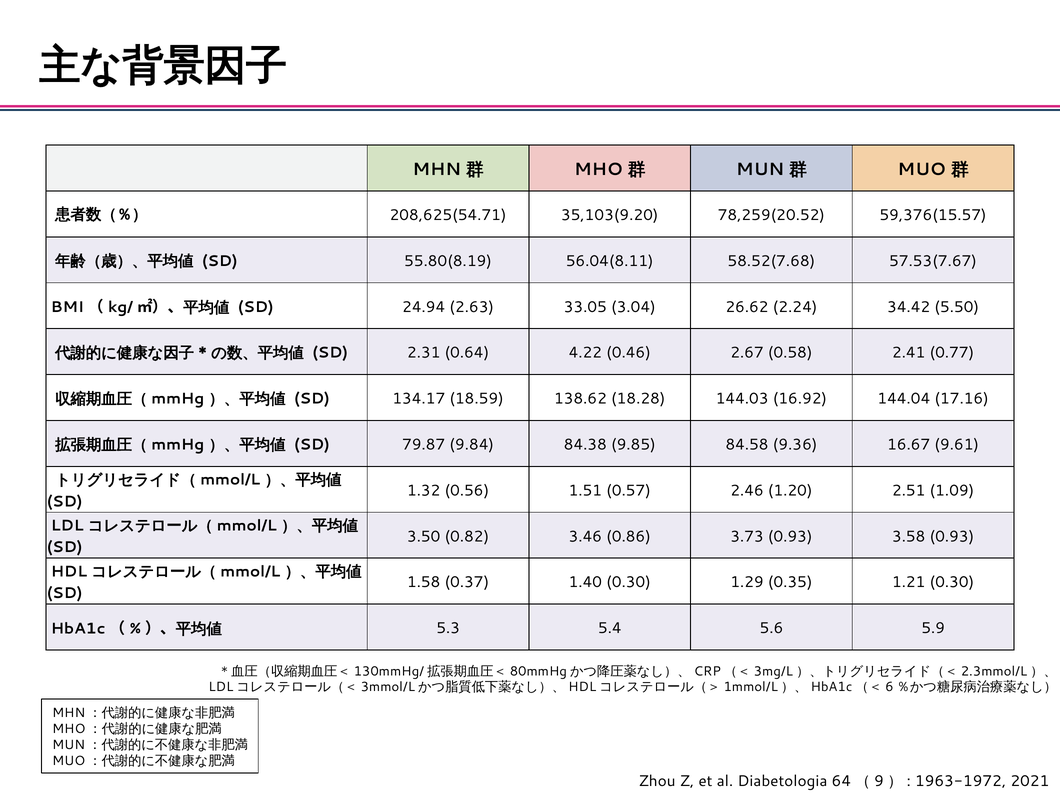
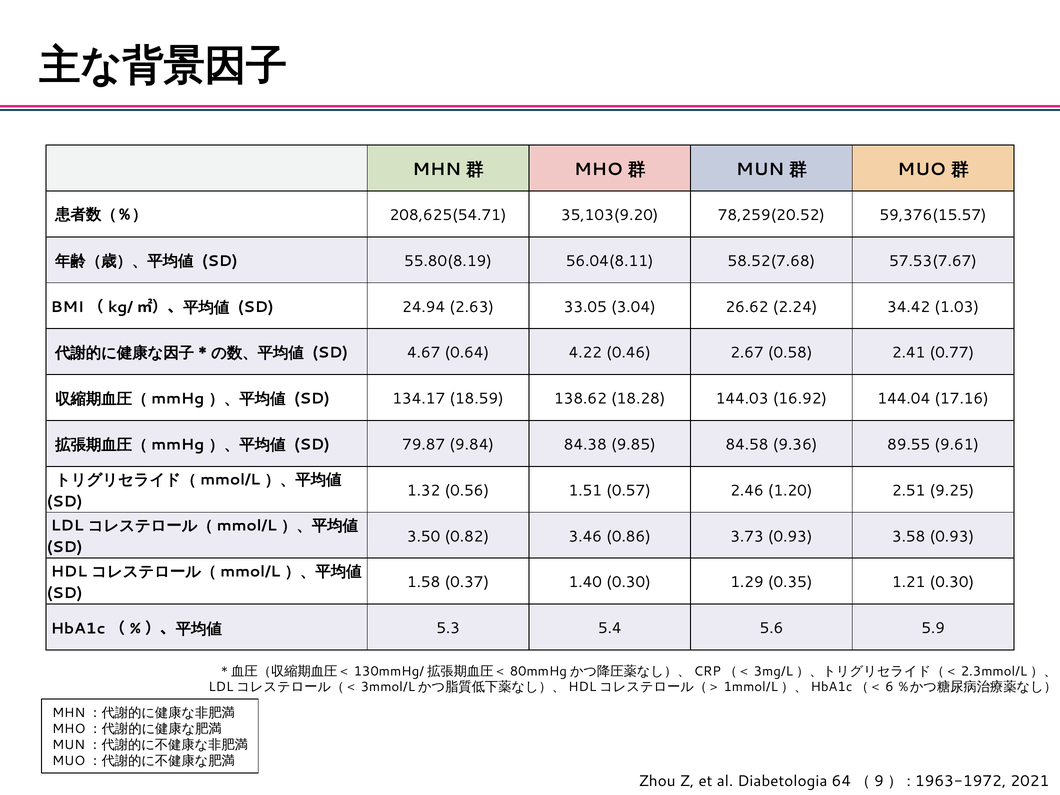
5.50: 5.50 -> 1.03 (957, 307)
2.31: 2.31 -> 4.67 (424, 353)
16.67: 16.67 -> 89.55 (909, 445)
1.09: 1.09 -> 9.25 (952, 491)
